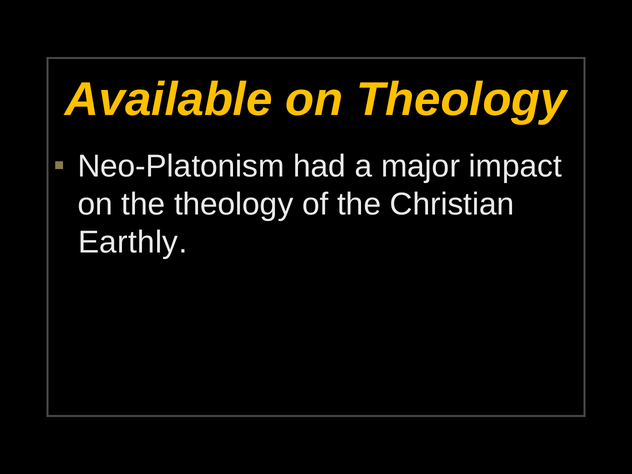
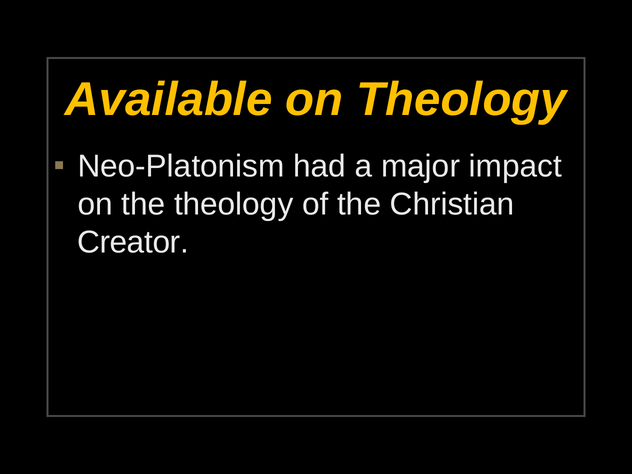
Earthly: Earthly -> Creator (133, 242)
